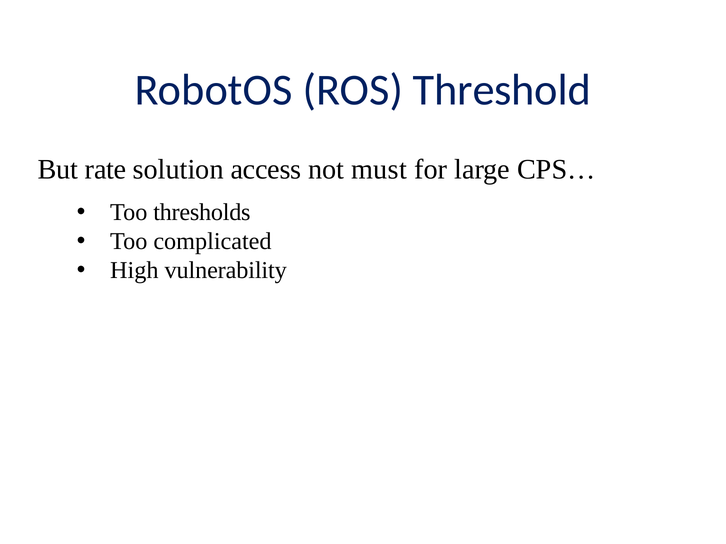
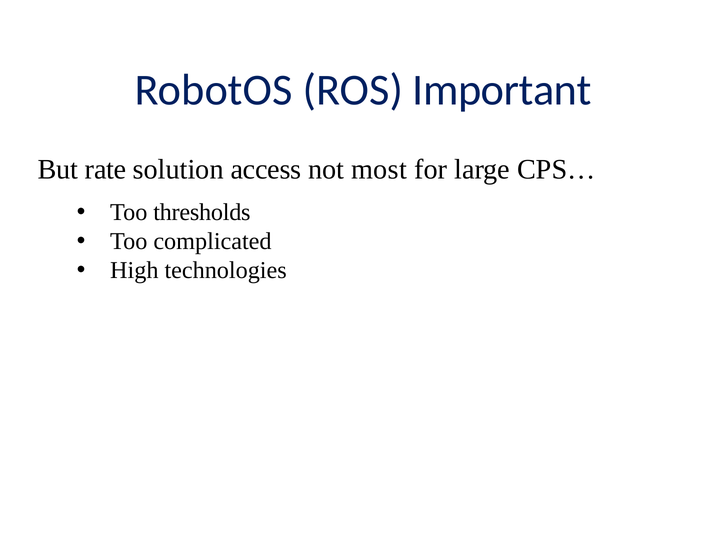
Threshold: Threshold -> Important (502, 90)
must: must -> most (379, 169)
vulnerability: vulnerability -> technologies (226, 271)
